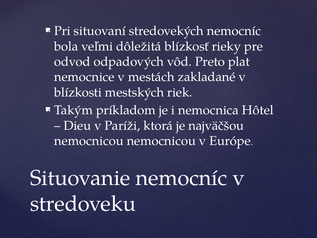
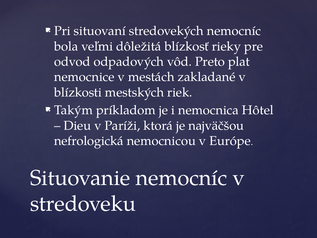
nemocnicou: nemocnicou -> nefrologická (89, 141)
